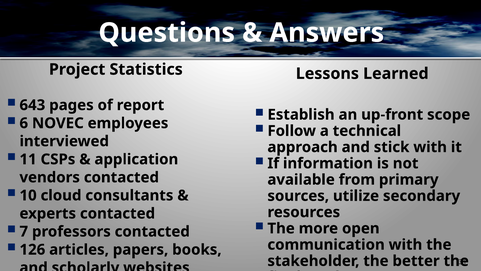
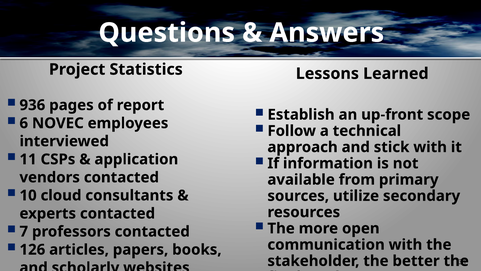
643: 643 -> 936 (32, 105)
